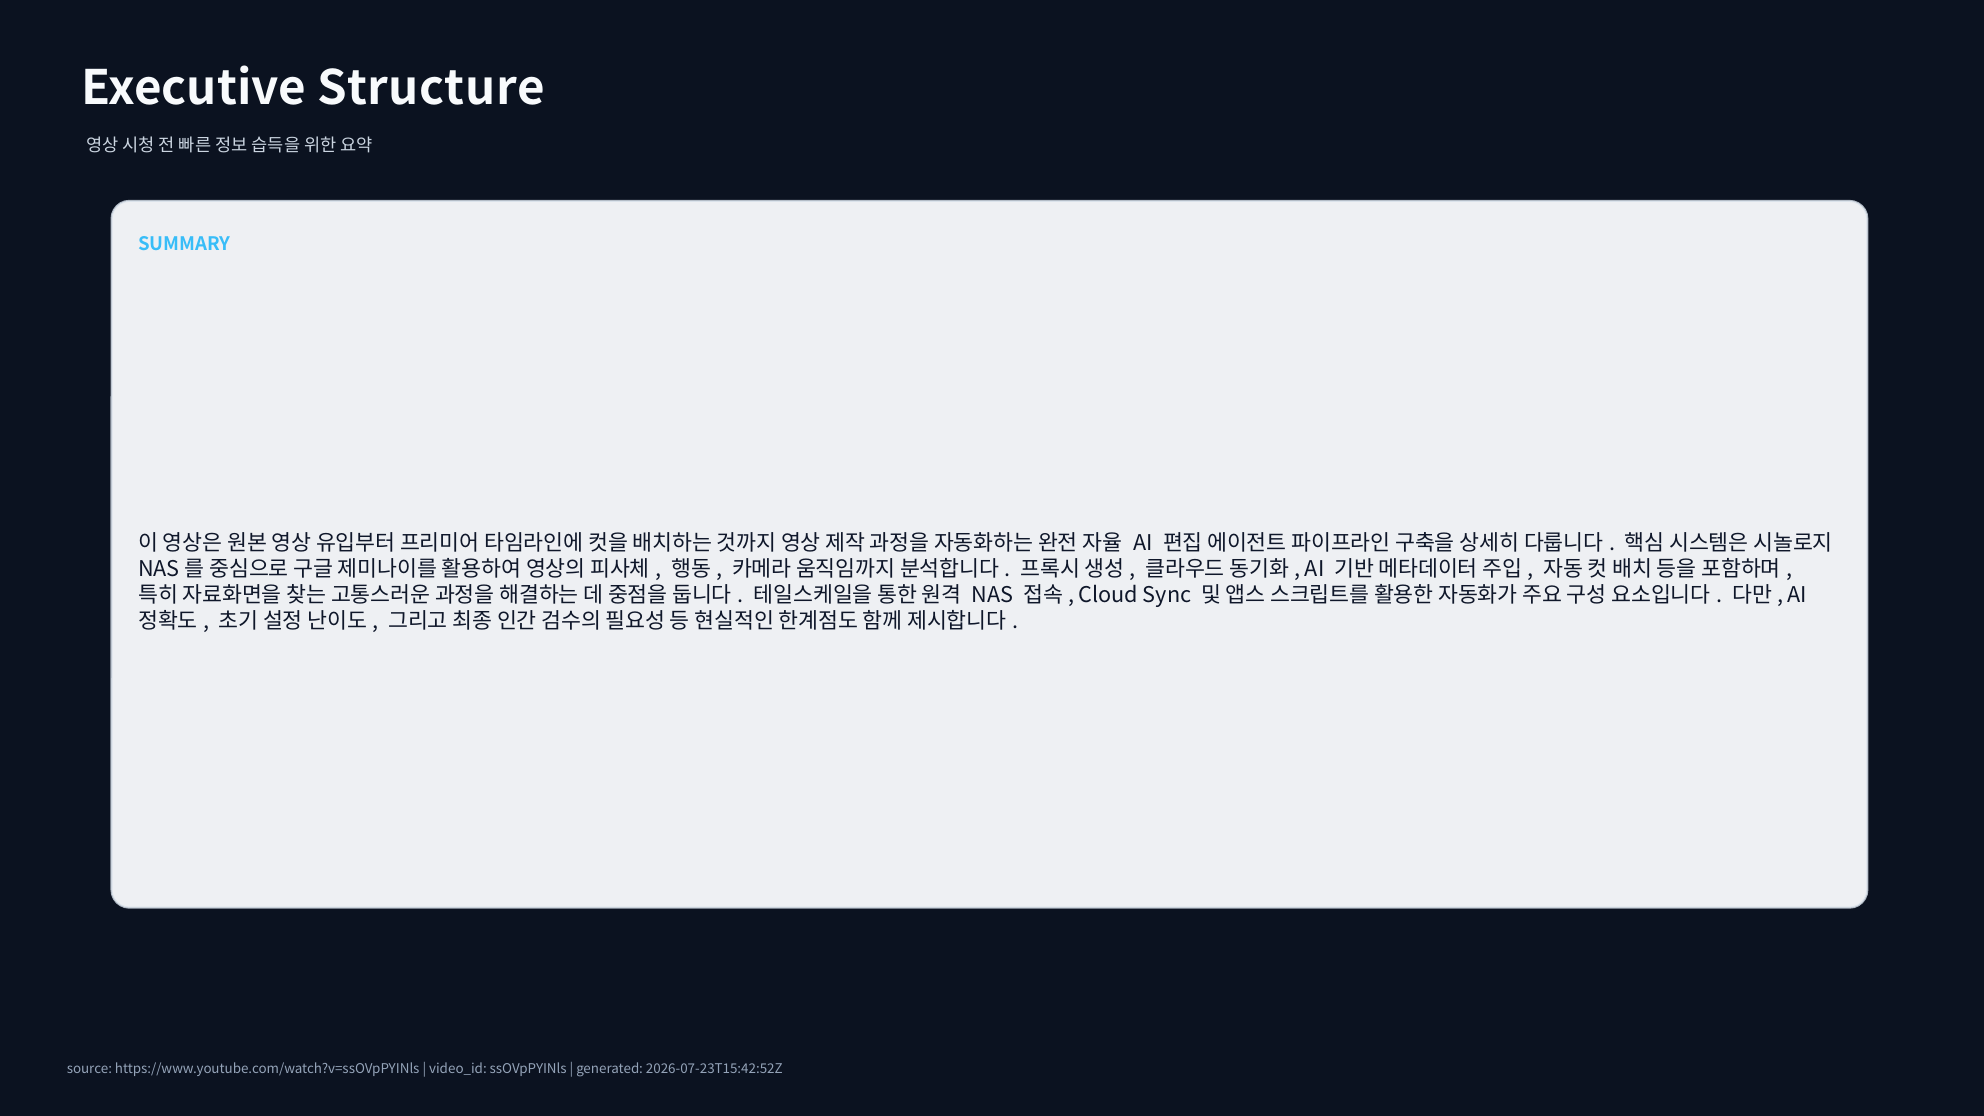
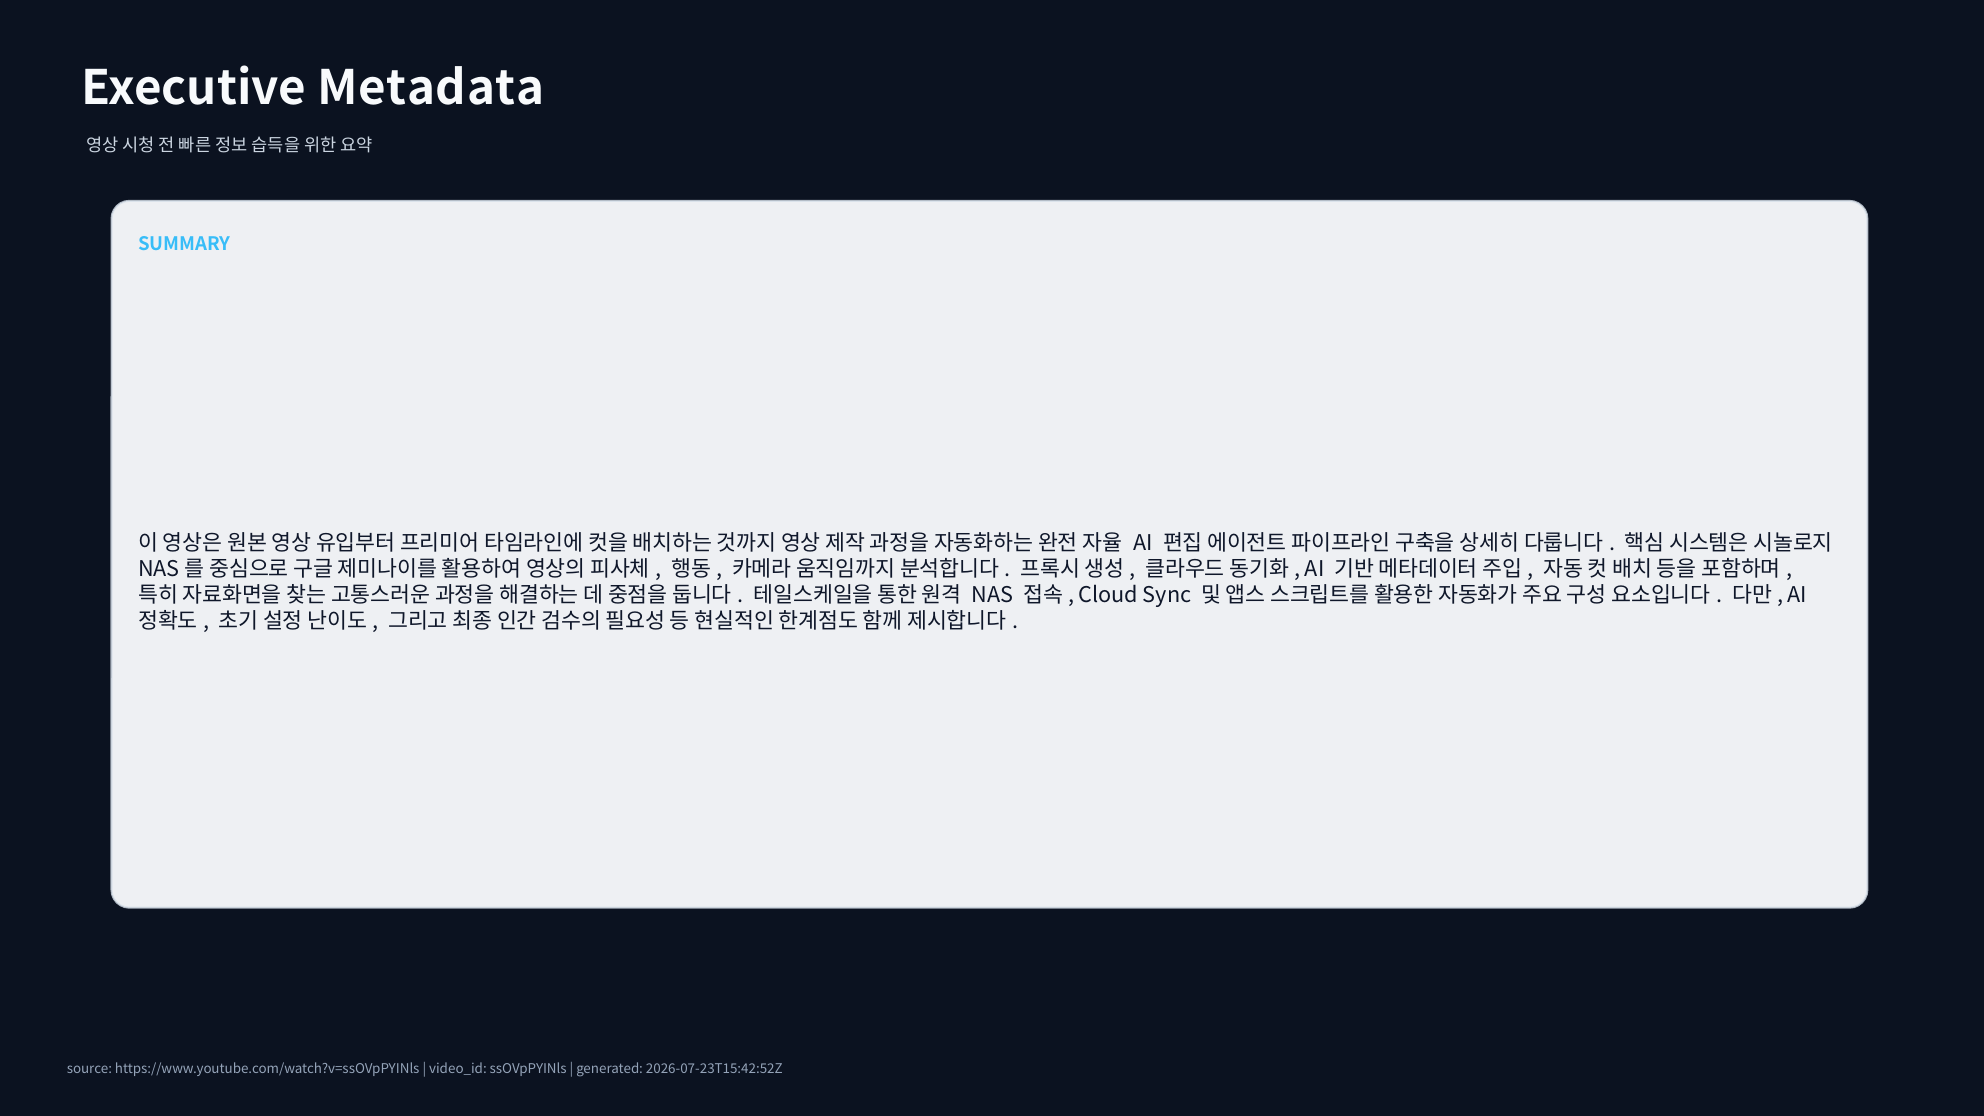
Structure: Structure -> Metadata (431, 89)
